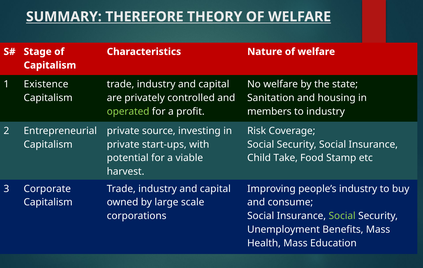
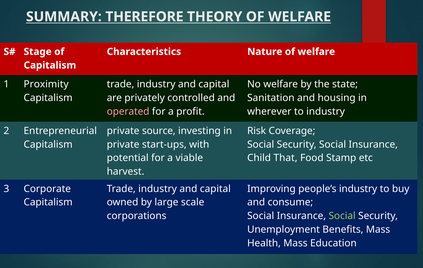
Existence: Existence -> Proximity (46, 84)
operated colour: light green -> pink (128, 112)
members: members -> wherever (269, 112)
Take: Take -> That (286, 158)
